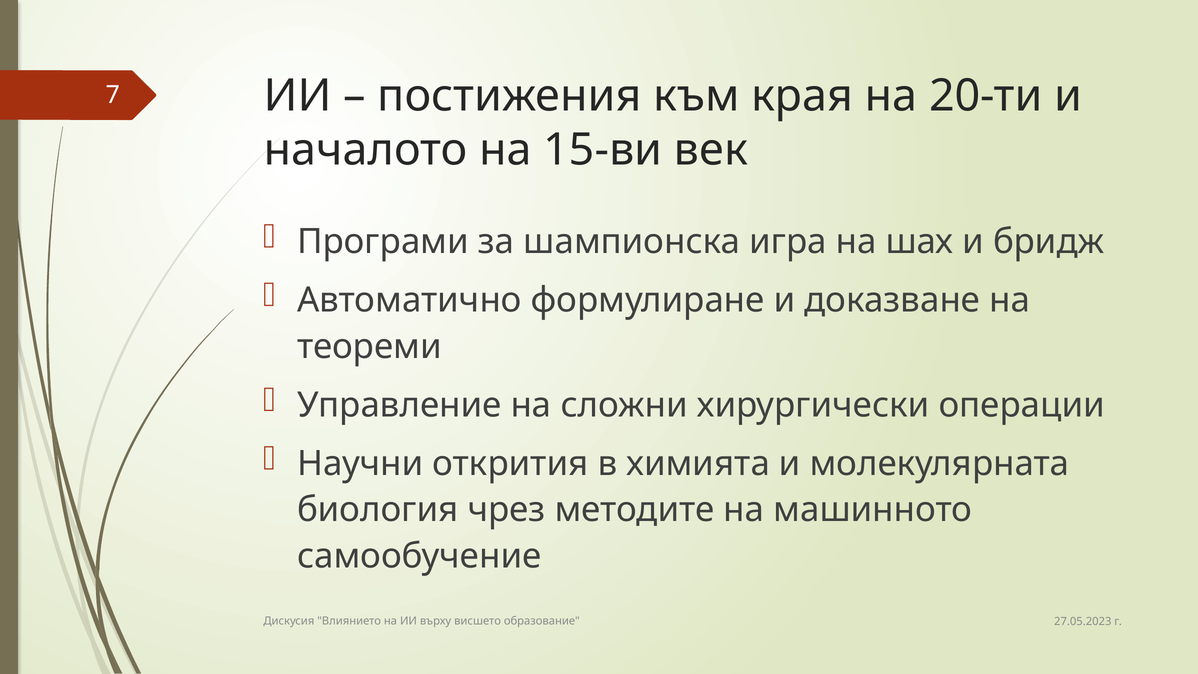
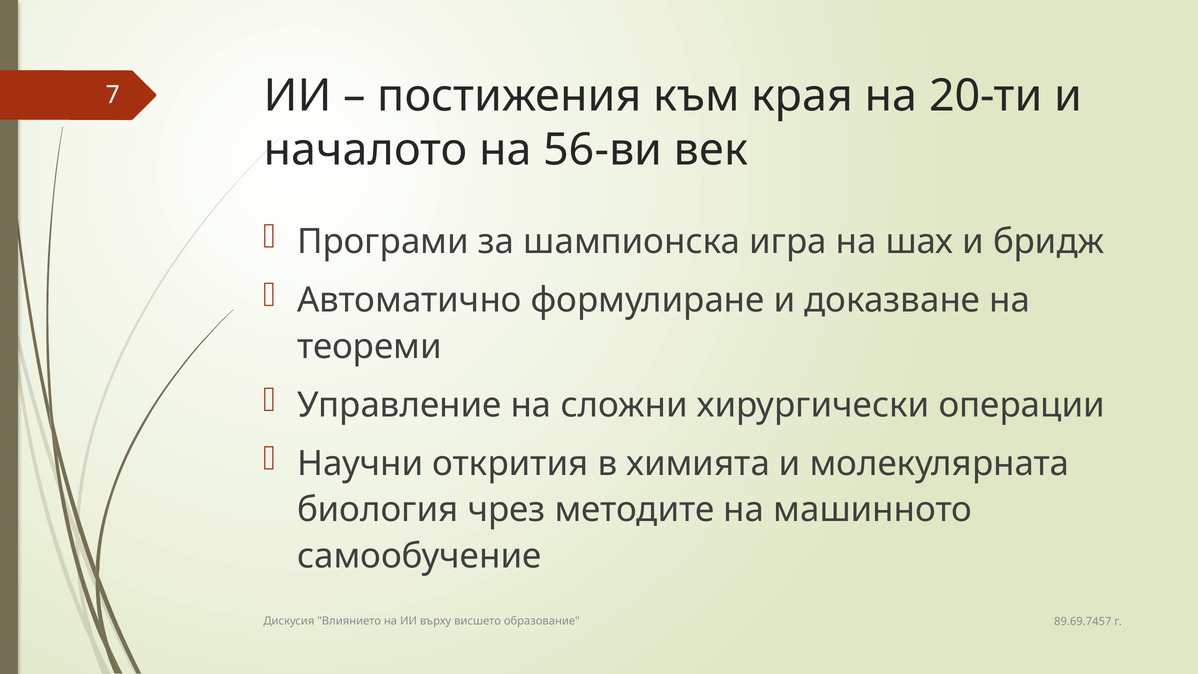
15-ви: 15-ви -> 56-ви (603, 150)
27.05.2023: 27.05.2023 -> 89.69.7457 (1083, 621)
